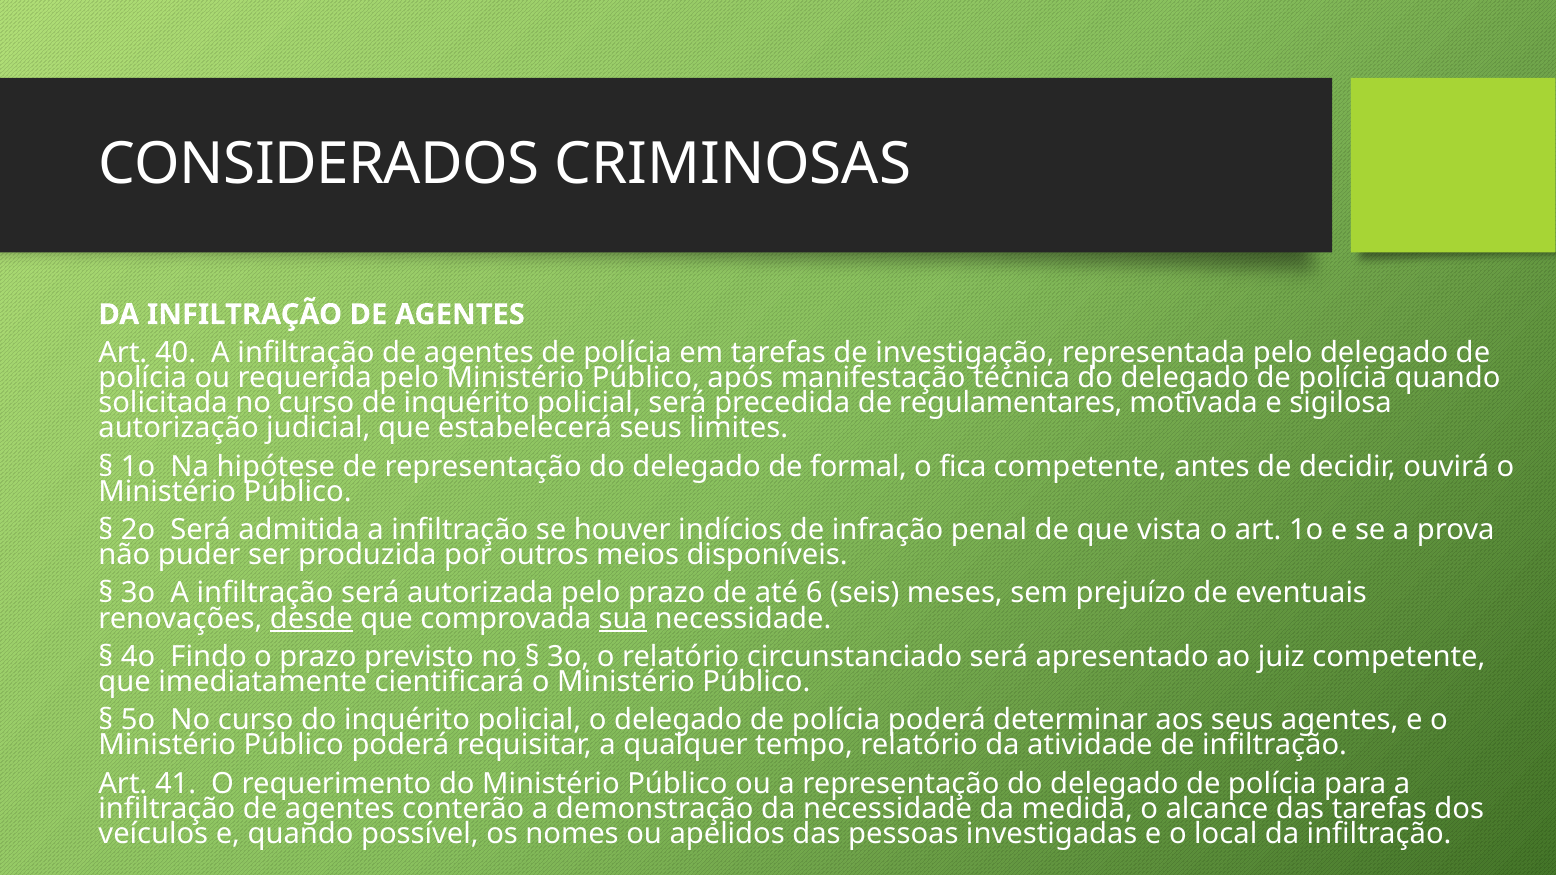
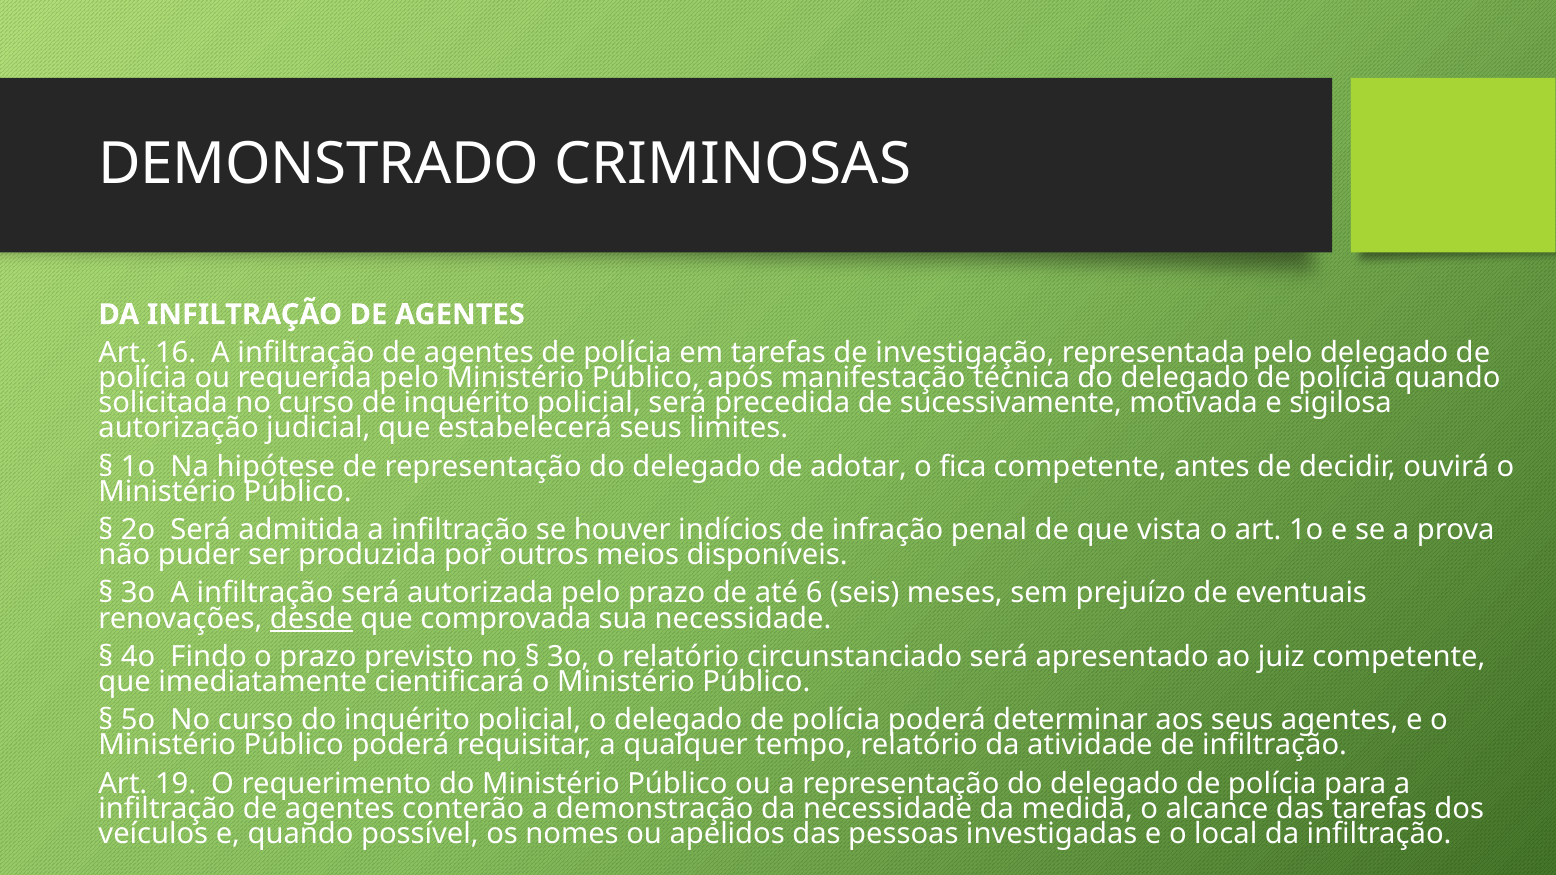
CONSIDERADOS: CONSIDERADOS -> DEMONSTRADO (319, 165)
40: 40 -> 16 (176, 353)
regulamentares: regulamentares -> sucessivamente (1011, 403)
formal: formal -> adotar (859, 467)
sua underline: present -> none (623, 619)
41: 41 -> 19 (176, 784)
